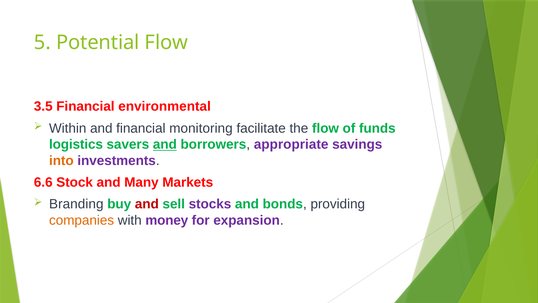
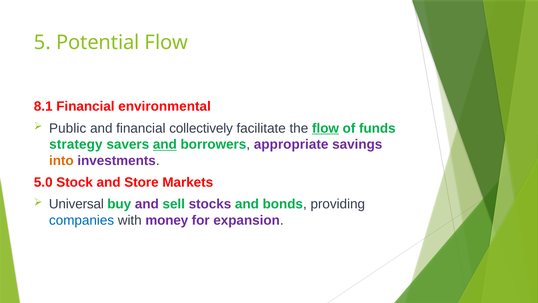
3.5: 3.5 -> 8.1 (43, 106)
Within: Within -> Public (68, 128)
monitoring: monitoring -> collectively (201, 128)
flow underline: none -> present (326, 128)
logistics: logistics -> strategy (76, 144)
6.6: 6.6 -> 5.0 (43, 182)
Many: Many -> Store (141, 182)
Branding: Branding -> Universal (76, 204)
and colour: red -> purple (147, 204)
companies colour: orange -> blue (82, 220)
